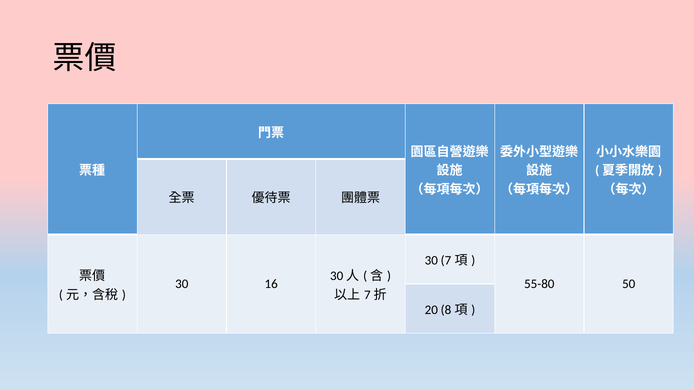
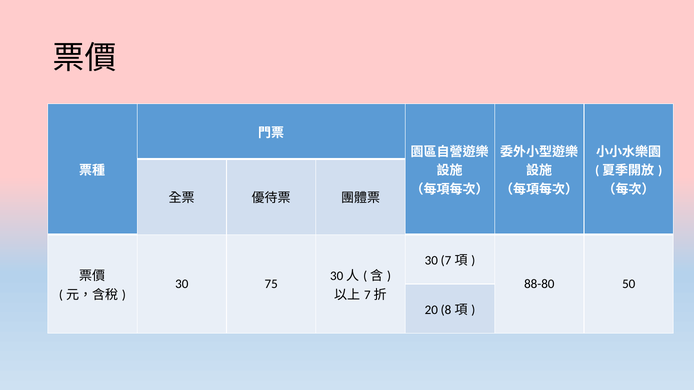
16: 16 -> 75 (271, 284)
55-80: 55-80 -> 88-80 (539, 284)
